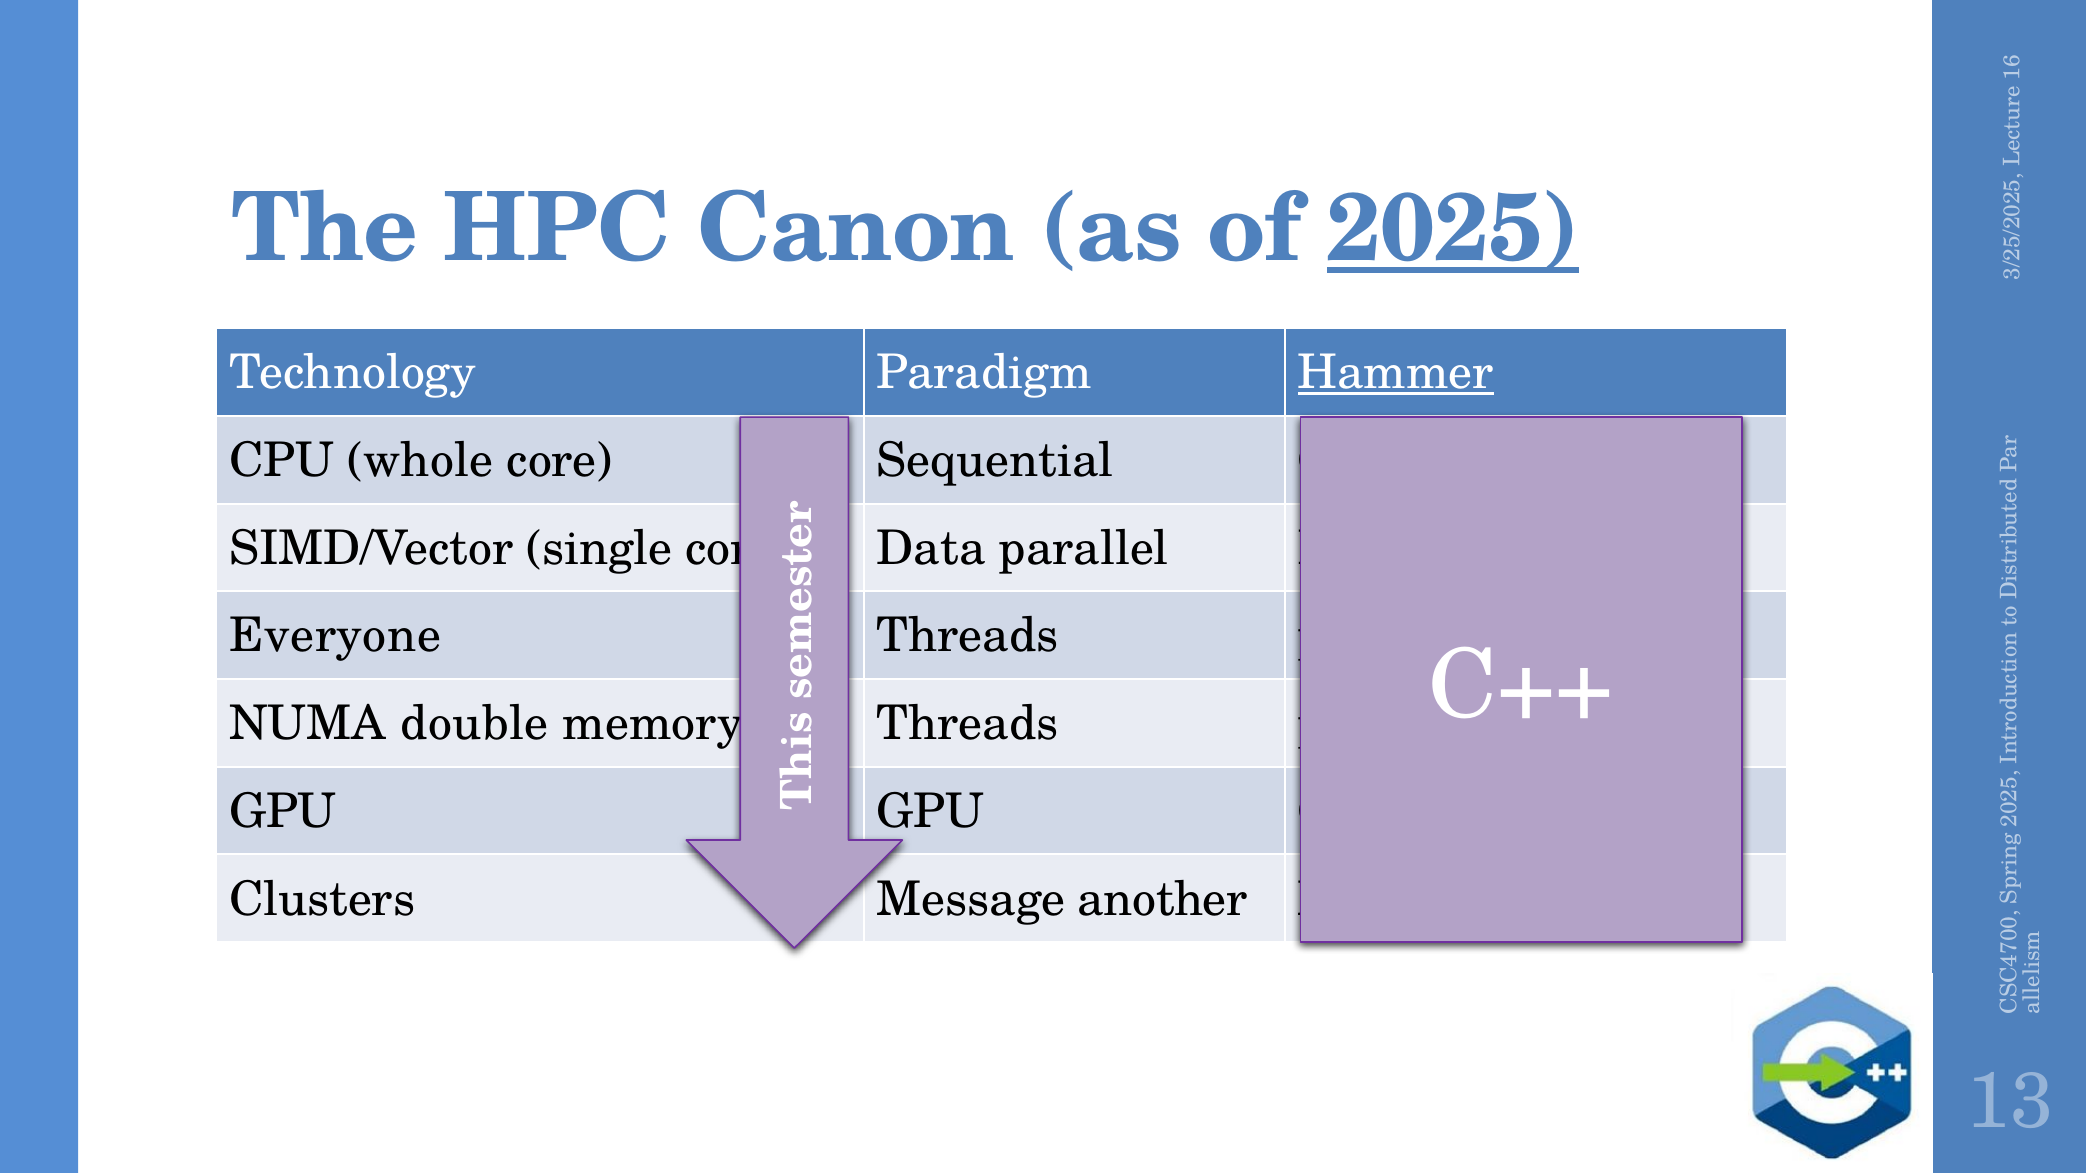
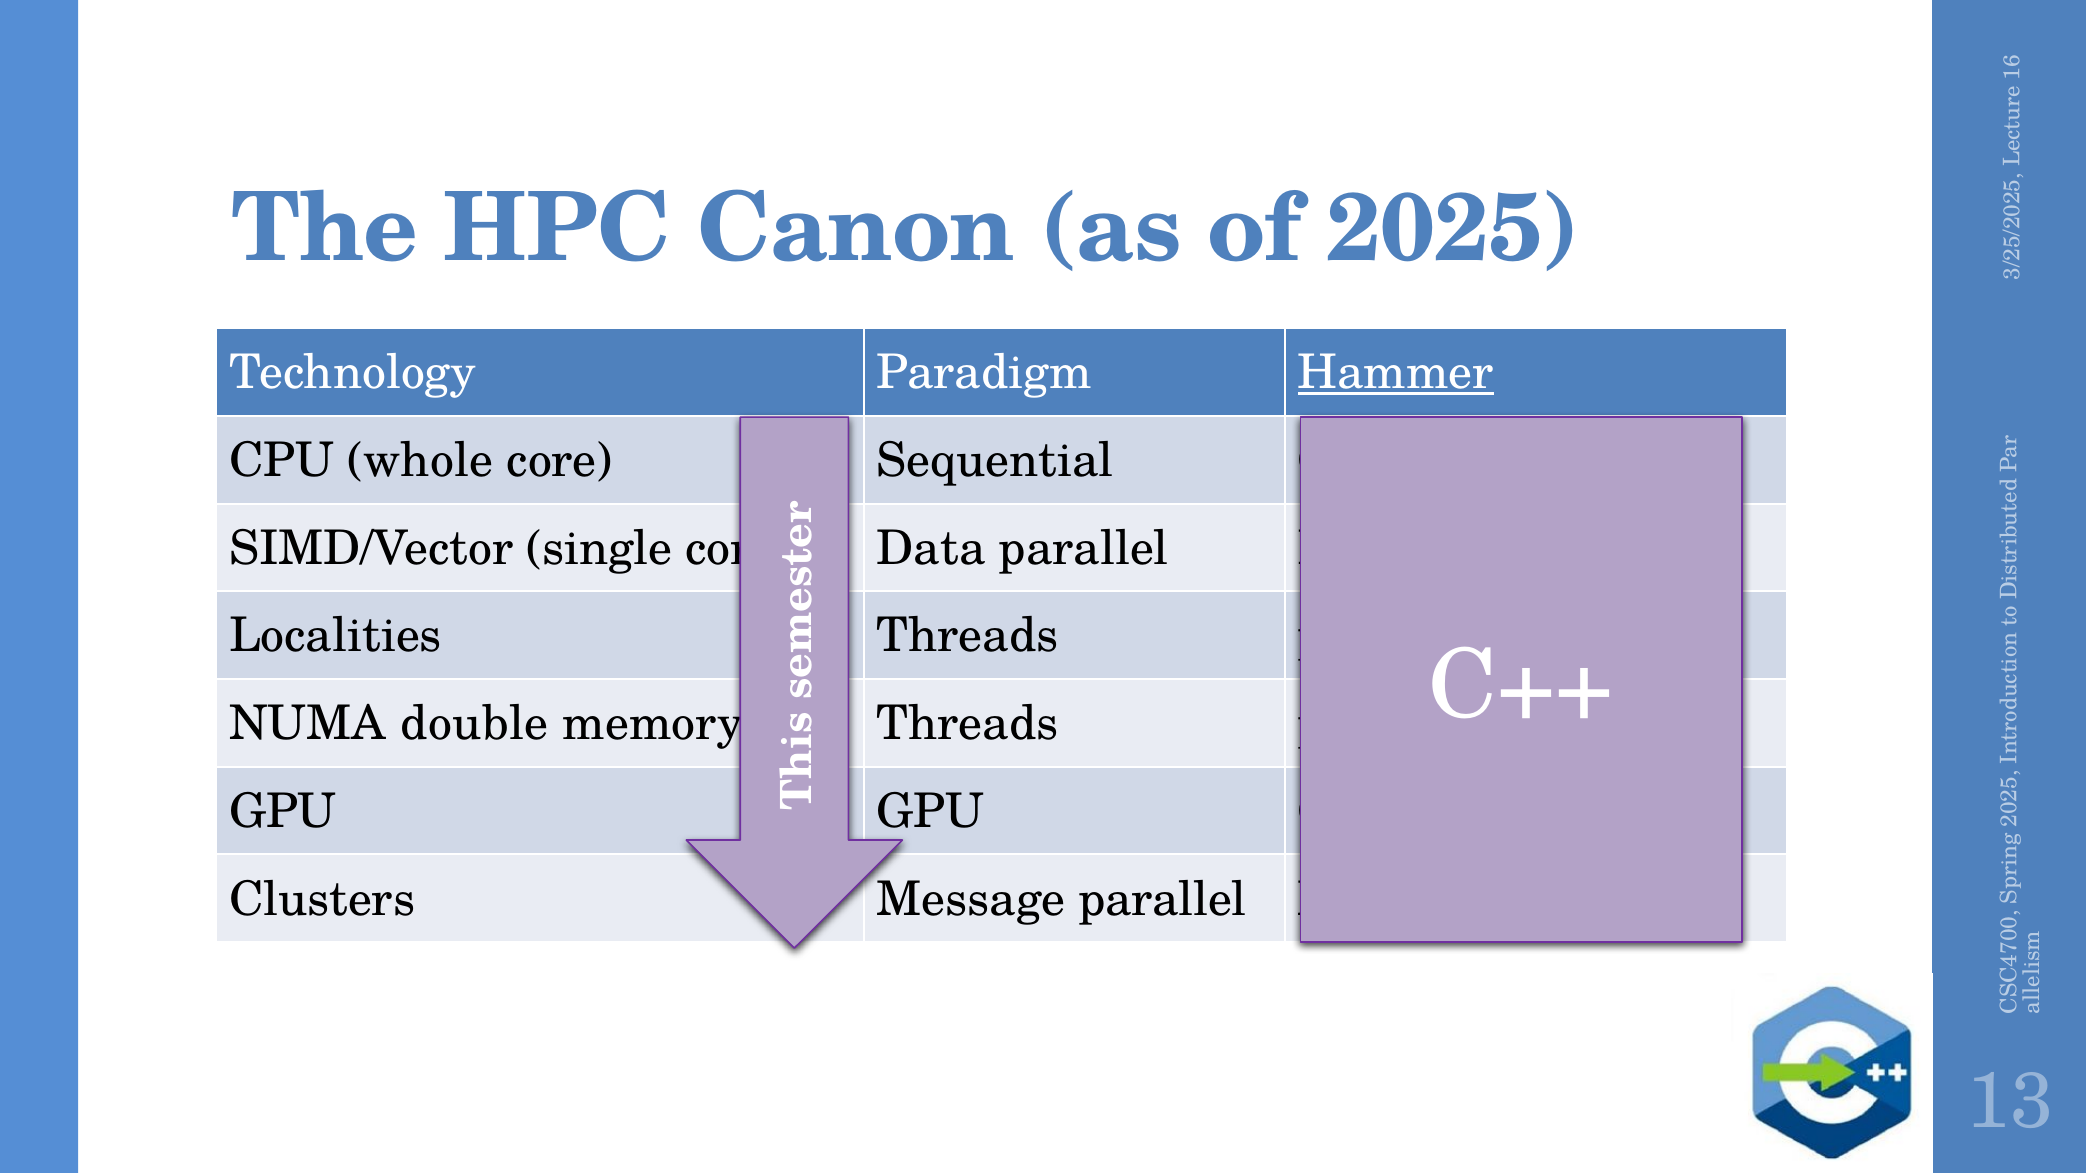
2025 underline: present -> none (1454, 229)
Everyone: Everyone -> Localities (336, 636)
another: another -> parallel (1163, 900)
